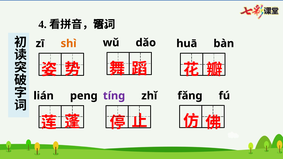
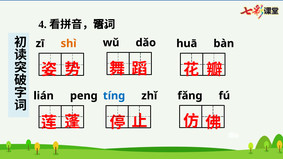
tíng colour: purple -> blue (114, 96)
